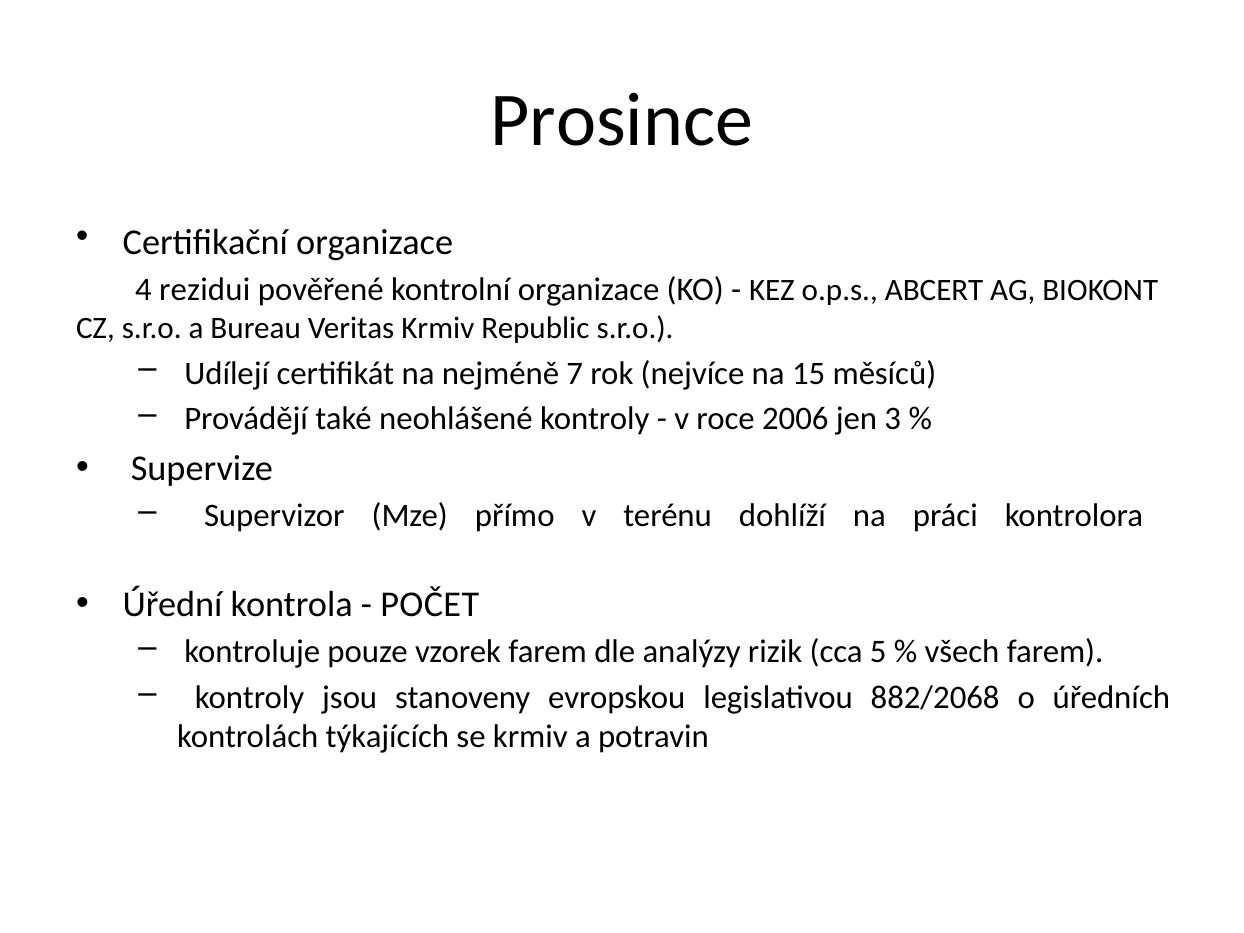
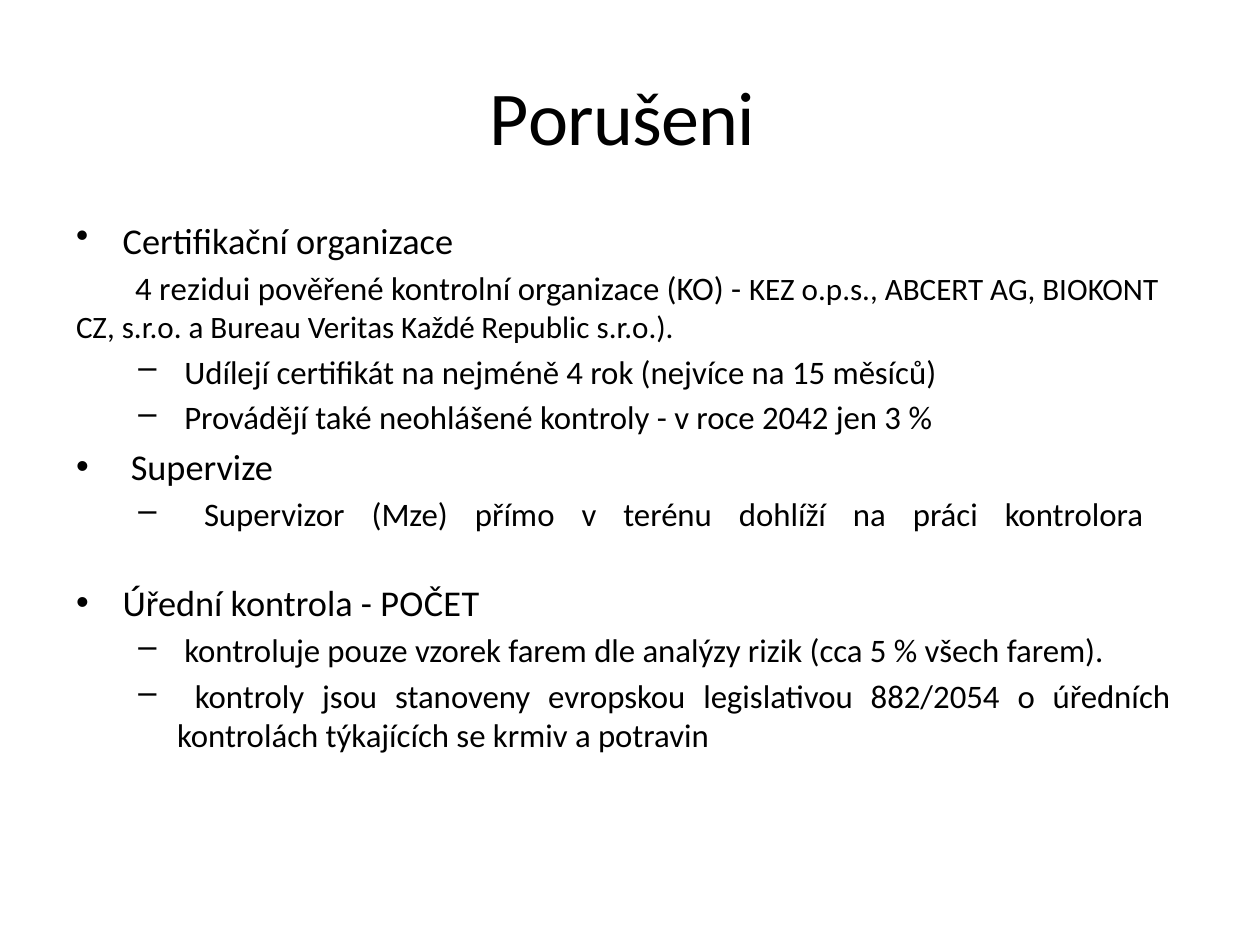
Prosince: Prosince -> Porušeni (622, 120)
Veritas Krmiv: Krmiv -> Každé (438, 328)
nejméně 7: 7 -> 4 (575, 373)
2006: 2006 -> 2042 (795, 419)
882/2068: 882/2068 -> 882/2054 (935, 698)
